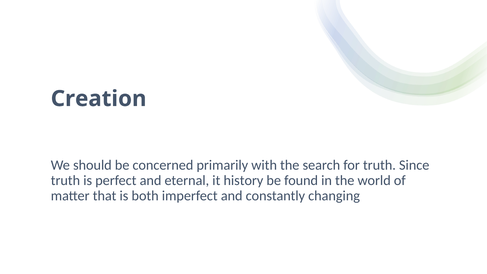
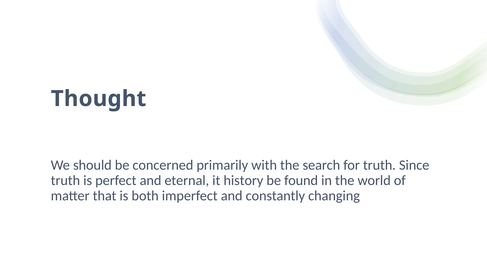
Creation: Creation -> Thought (99, 99)
